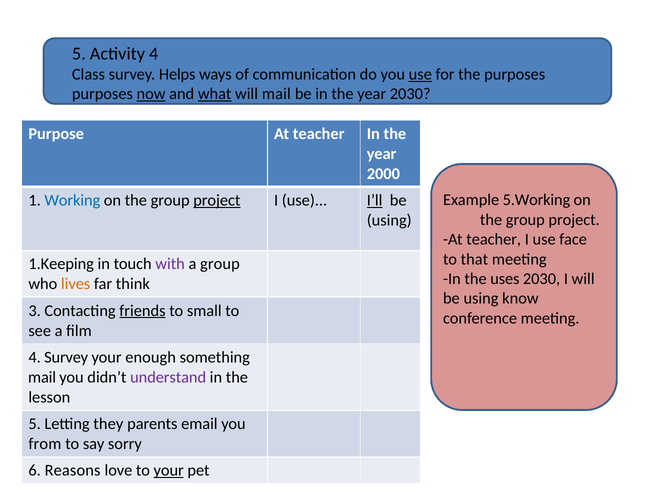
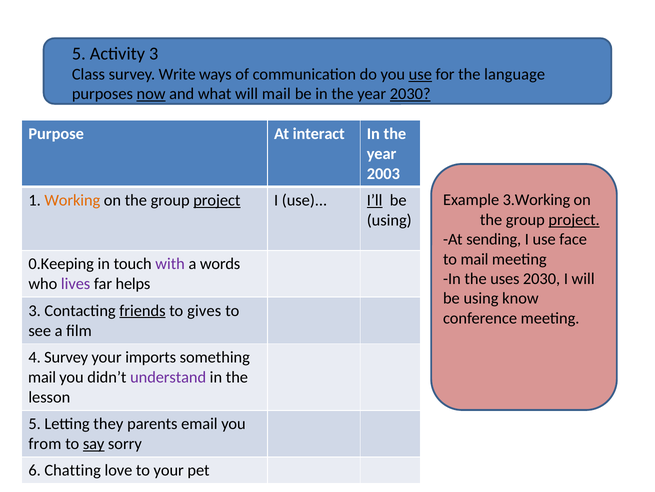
Activity 4: 4 -> 3 (154, 54)
Helps: Helps -> Write (177, 74)
the purposes: purposes -> language (515, 74)
what underline: present -> none (215, 94)
2030 underline: none -> present (410, 94)
Purpose At teacher: teacher -> interact (319, 134)
2000: 2000 -> 2003 (383, 174)
5.Working: 5.Working -> 3.Working (536, 200)
Working colour: blue -> orange (72, 200)
project underline: none -> present (574, 219)
teacher: teacher -> sending (494, 239)
to that: that -> mail (475, 259)
1.Keeping: 1.Keeping -> 0.Keeping (61, 264)
a group: group -> words (220, 264)
lives colour: orange -> purple (76, 284)
think: think -> helps (133, 284)
small: small -> gives (204, 310)
enough: enough -> imports (151, 357)
say underline: none -> present (94, 443)
Reasons: Reasons -> Chatting (73, 470)
your underline: present -> none (169, 470)
